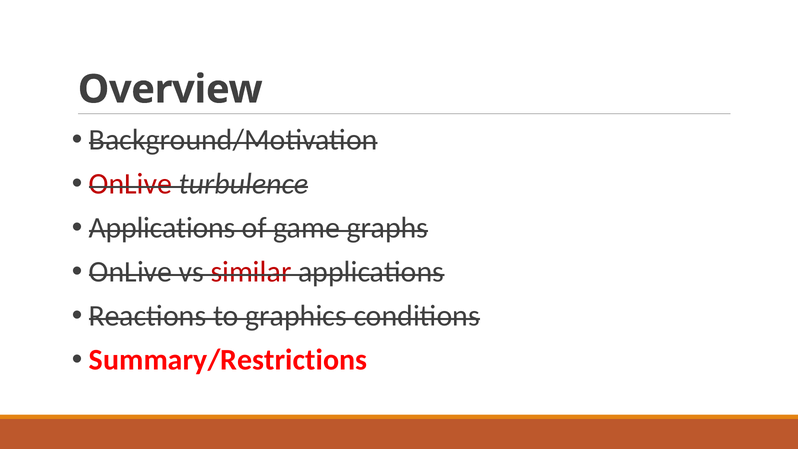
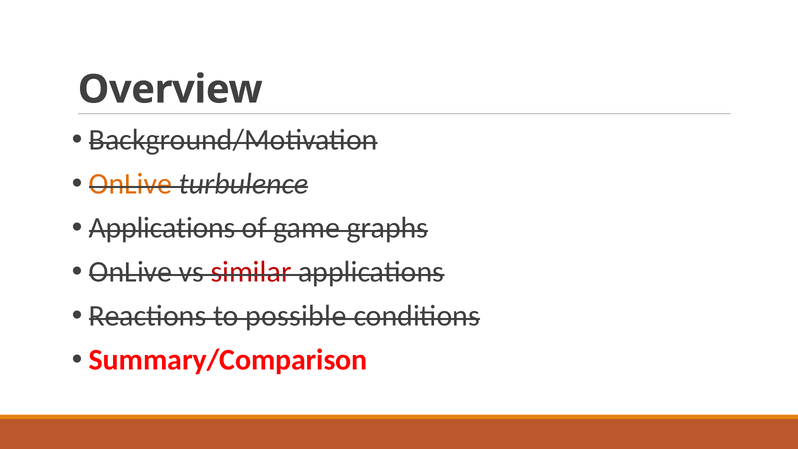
OnLive colour: red -> orange (130, 184)
graphics: graphics -> possible (296, 316)
Summary/Restrictions: Summary/Restrictions -> Summary/Comparison (228, 360)
